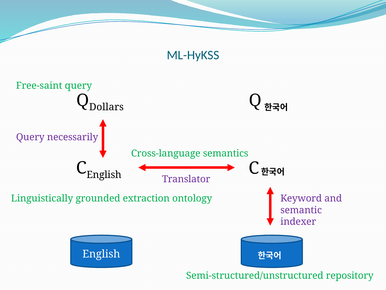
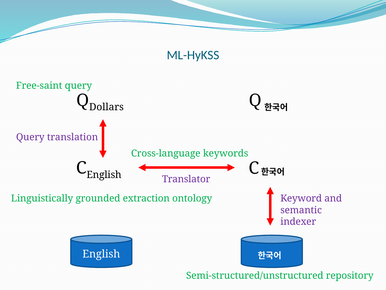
necessarily: necessarily -> translation (73, 137)
semantics: semantics -> keywords (226, 153)
